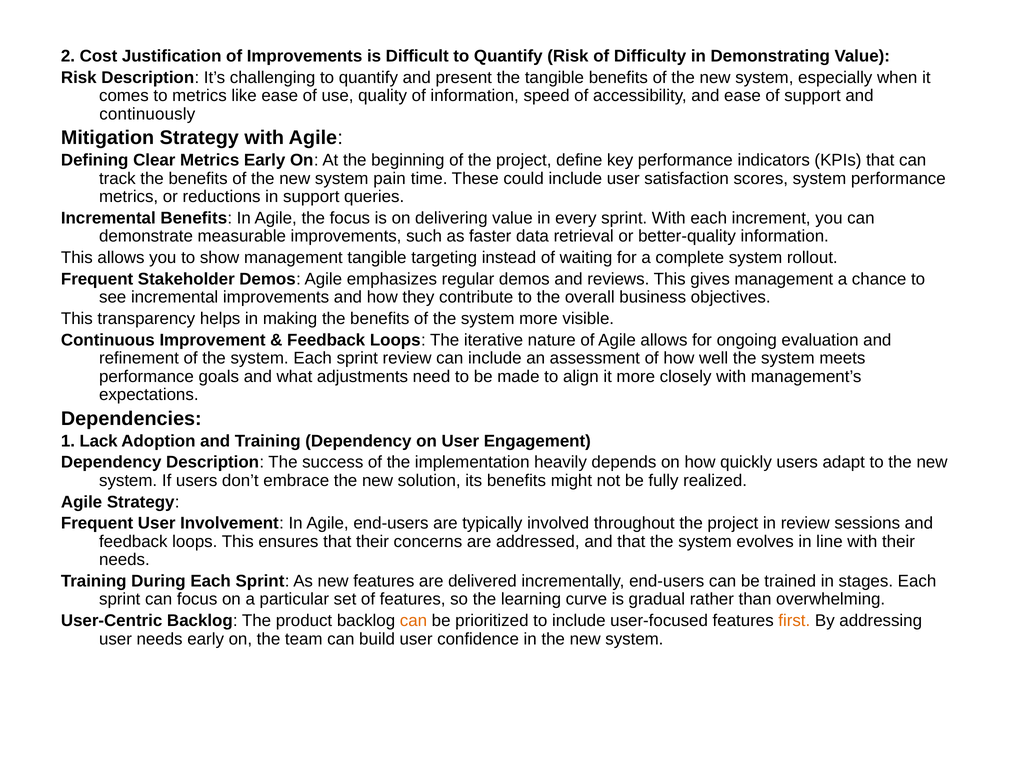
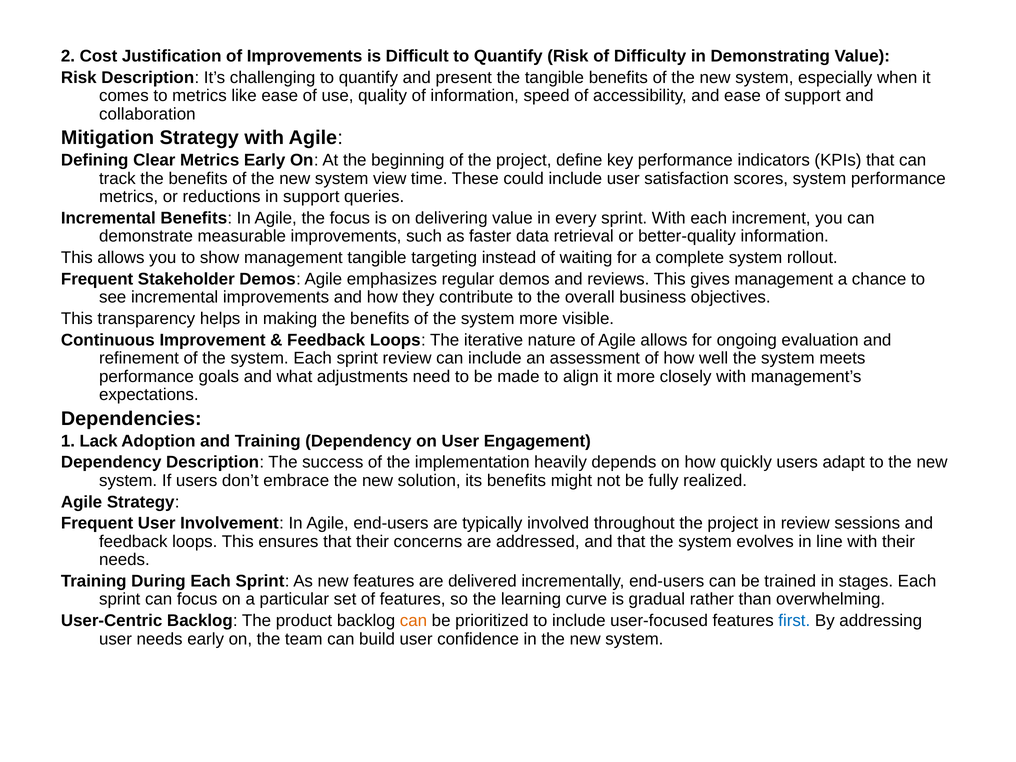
continuously: continuously -> collaboration (147, 114)
pain: pain -> view (390, 178)
first colour: orange -> blue (794, 621)
